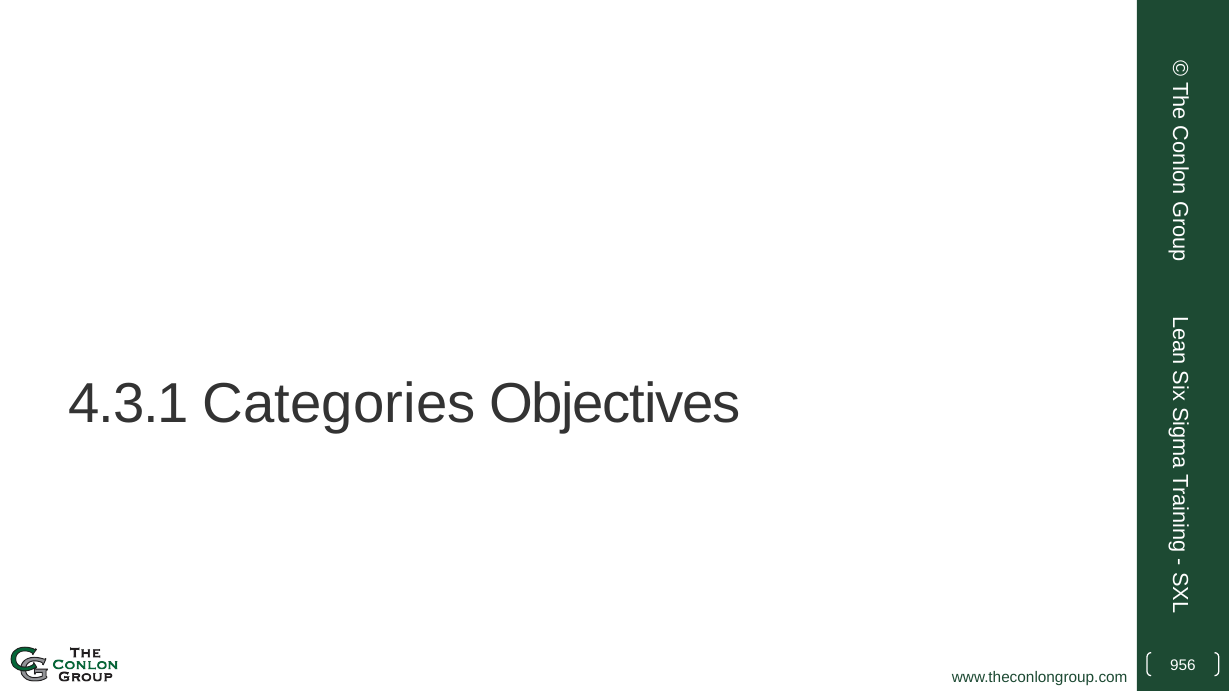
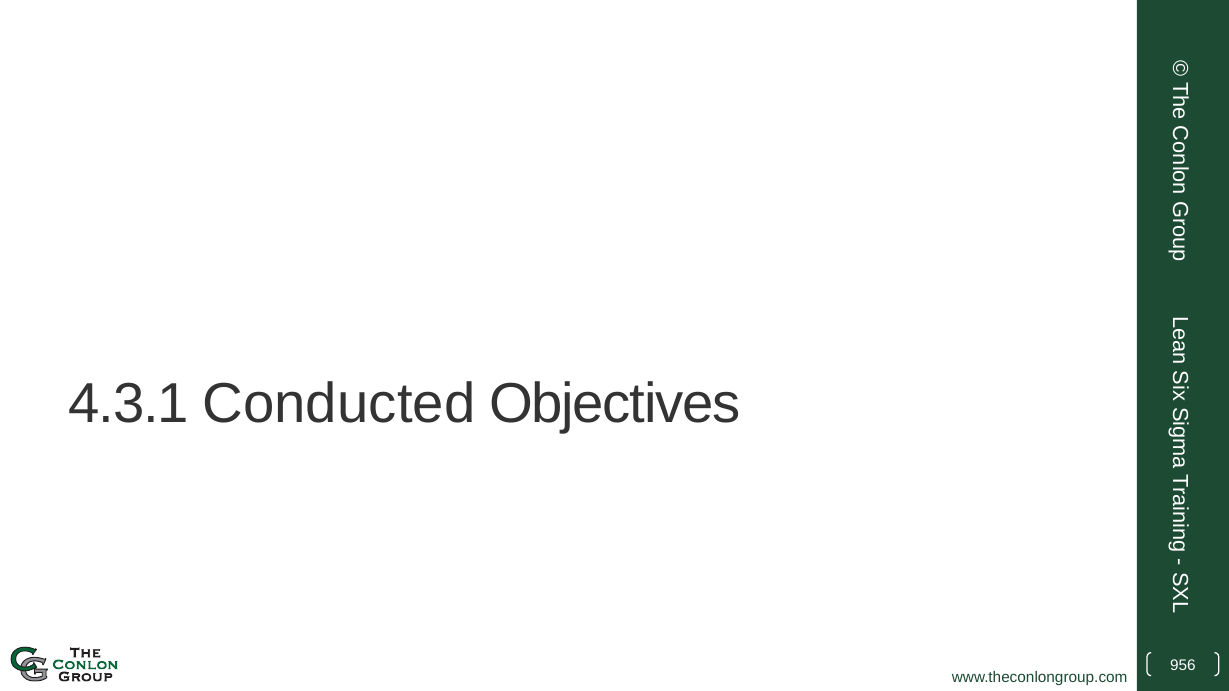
Categories: Categories -> Conducted (339, 404)
